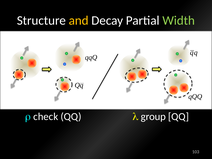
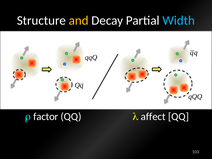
Width colour: light green -> light blue (179, 21)
check: check -> factor (46, 117)
group: group -> affect (153, 117)
